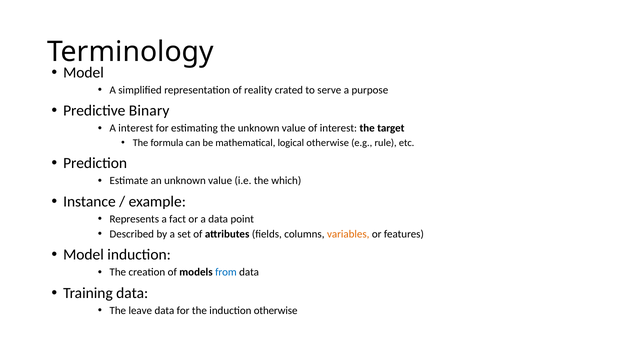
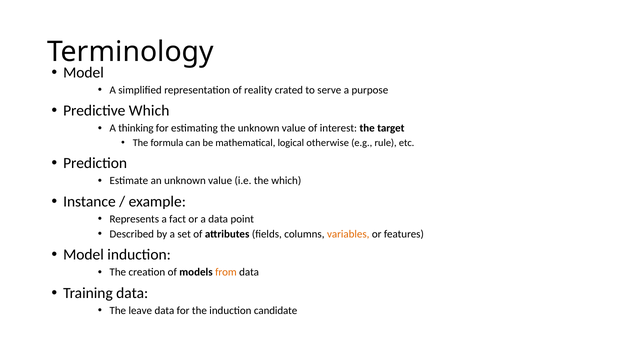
Predictive Binary: Binary -> Which (149, 111)
A interest: interest -> thinking (136, 128)
from colour: blue -> orange (226, 272)
induction otherwise: otherwise -> candidate (276, 311)
